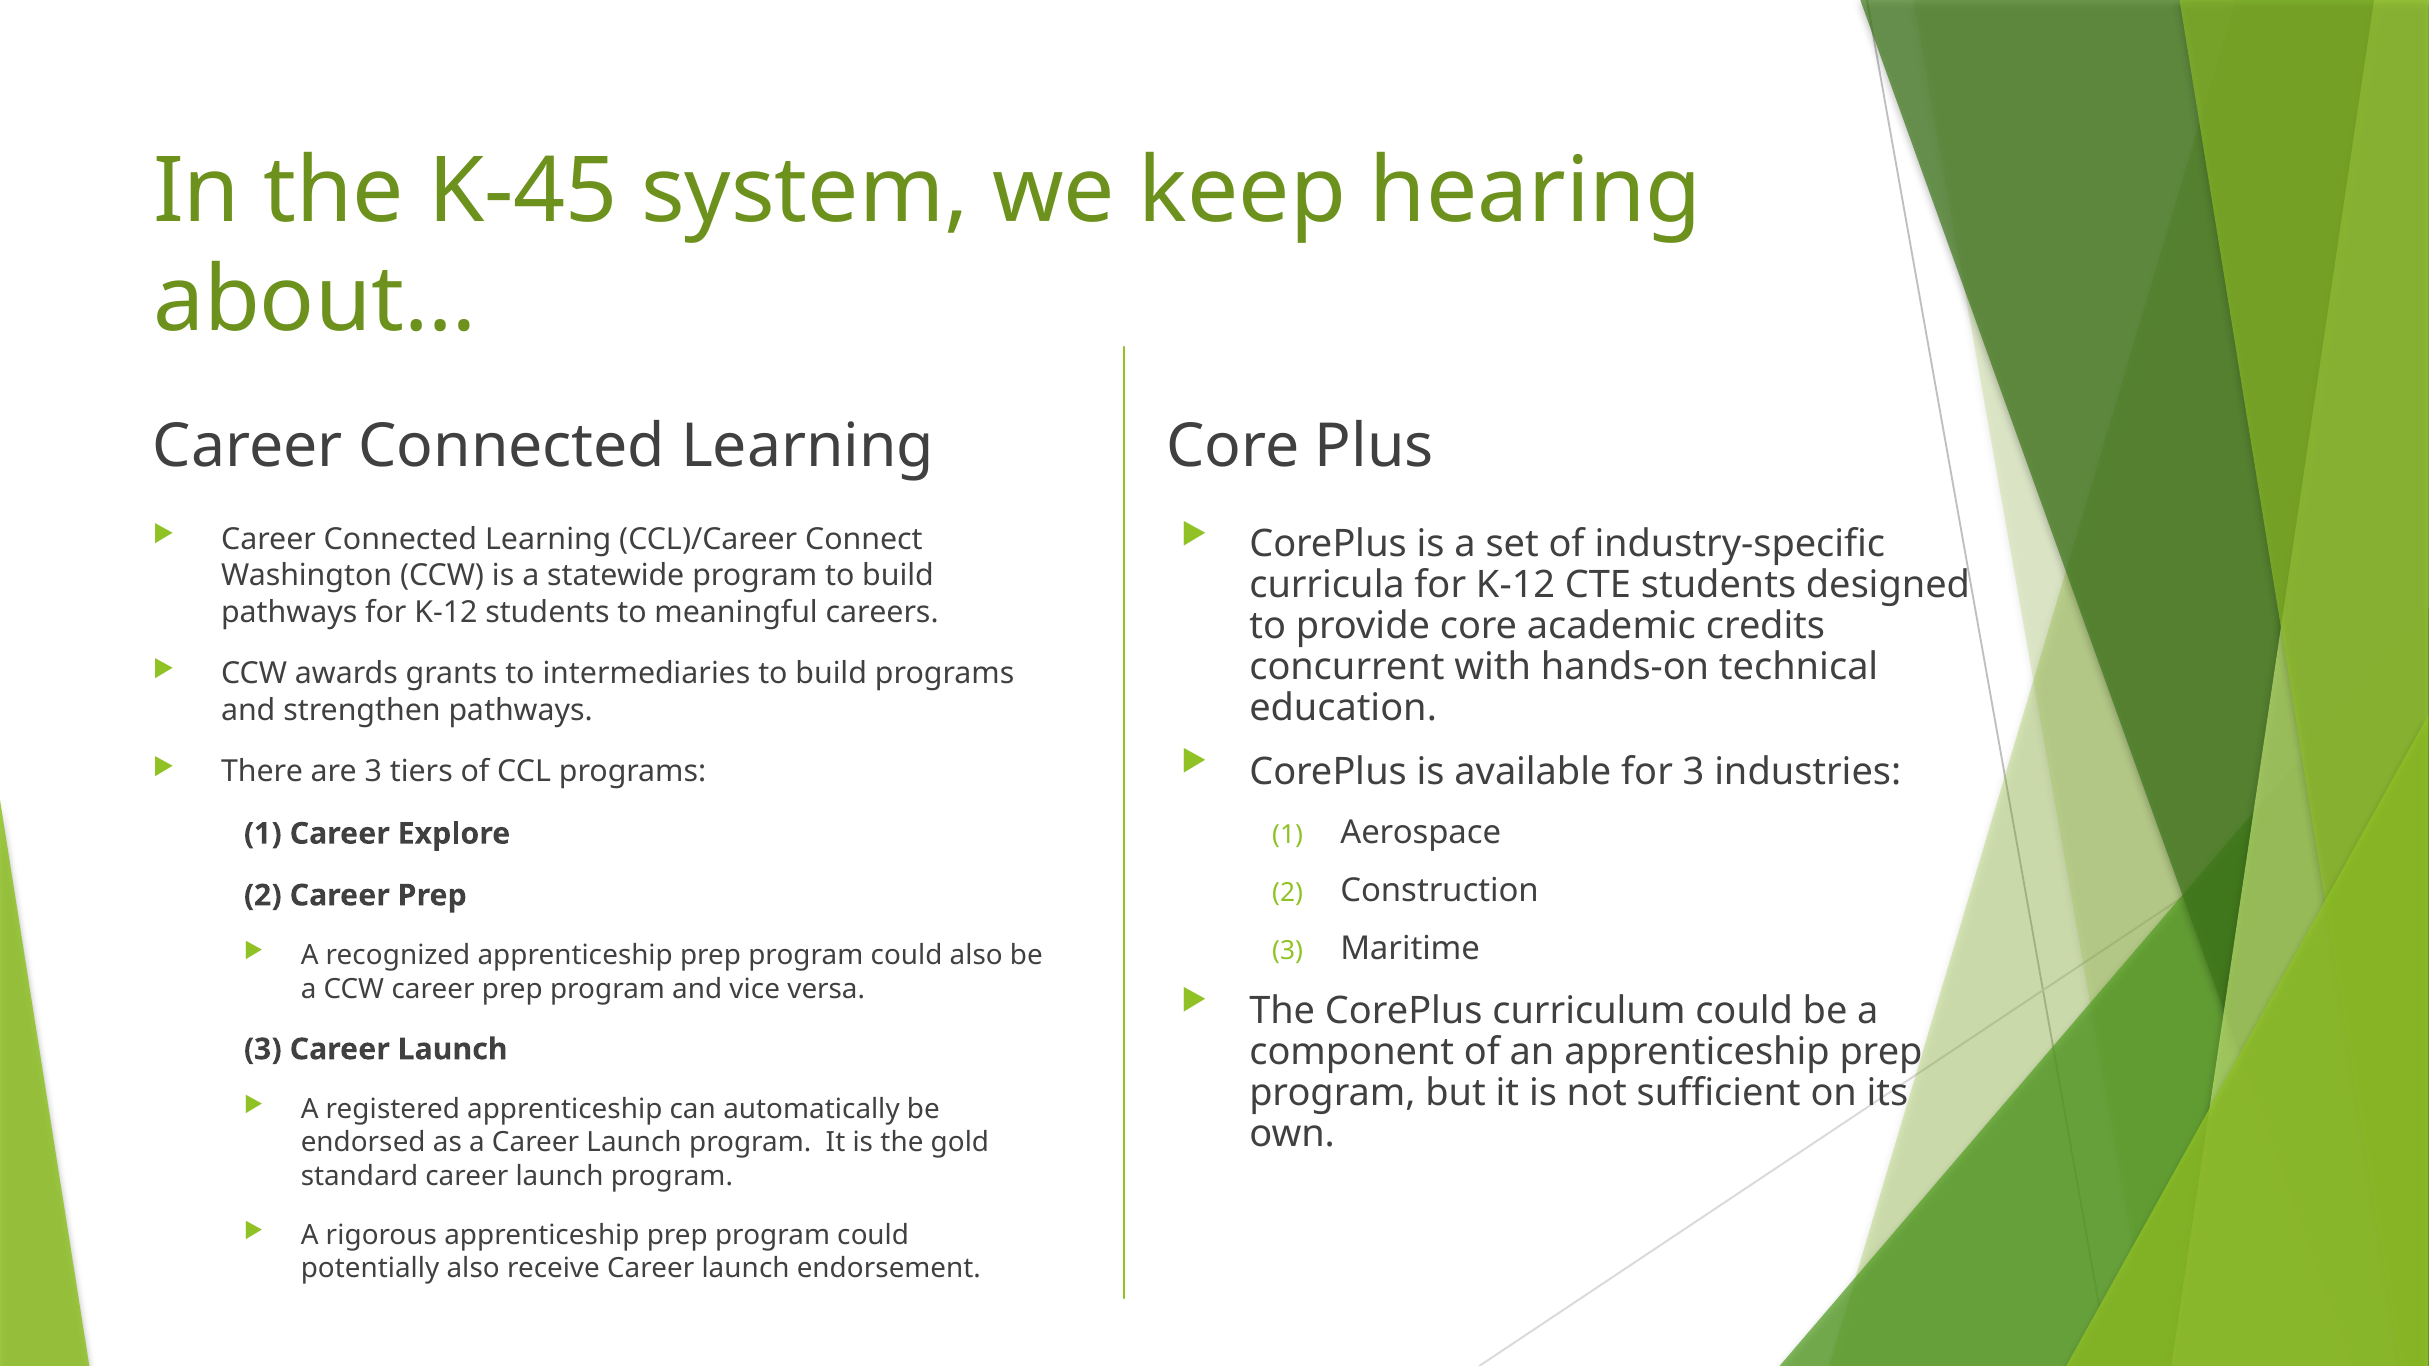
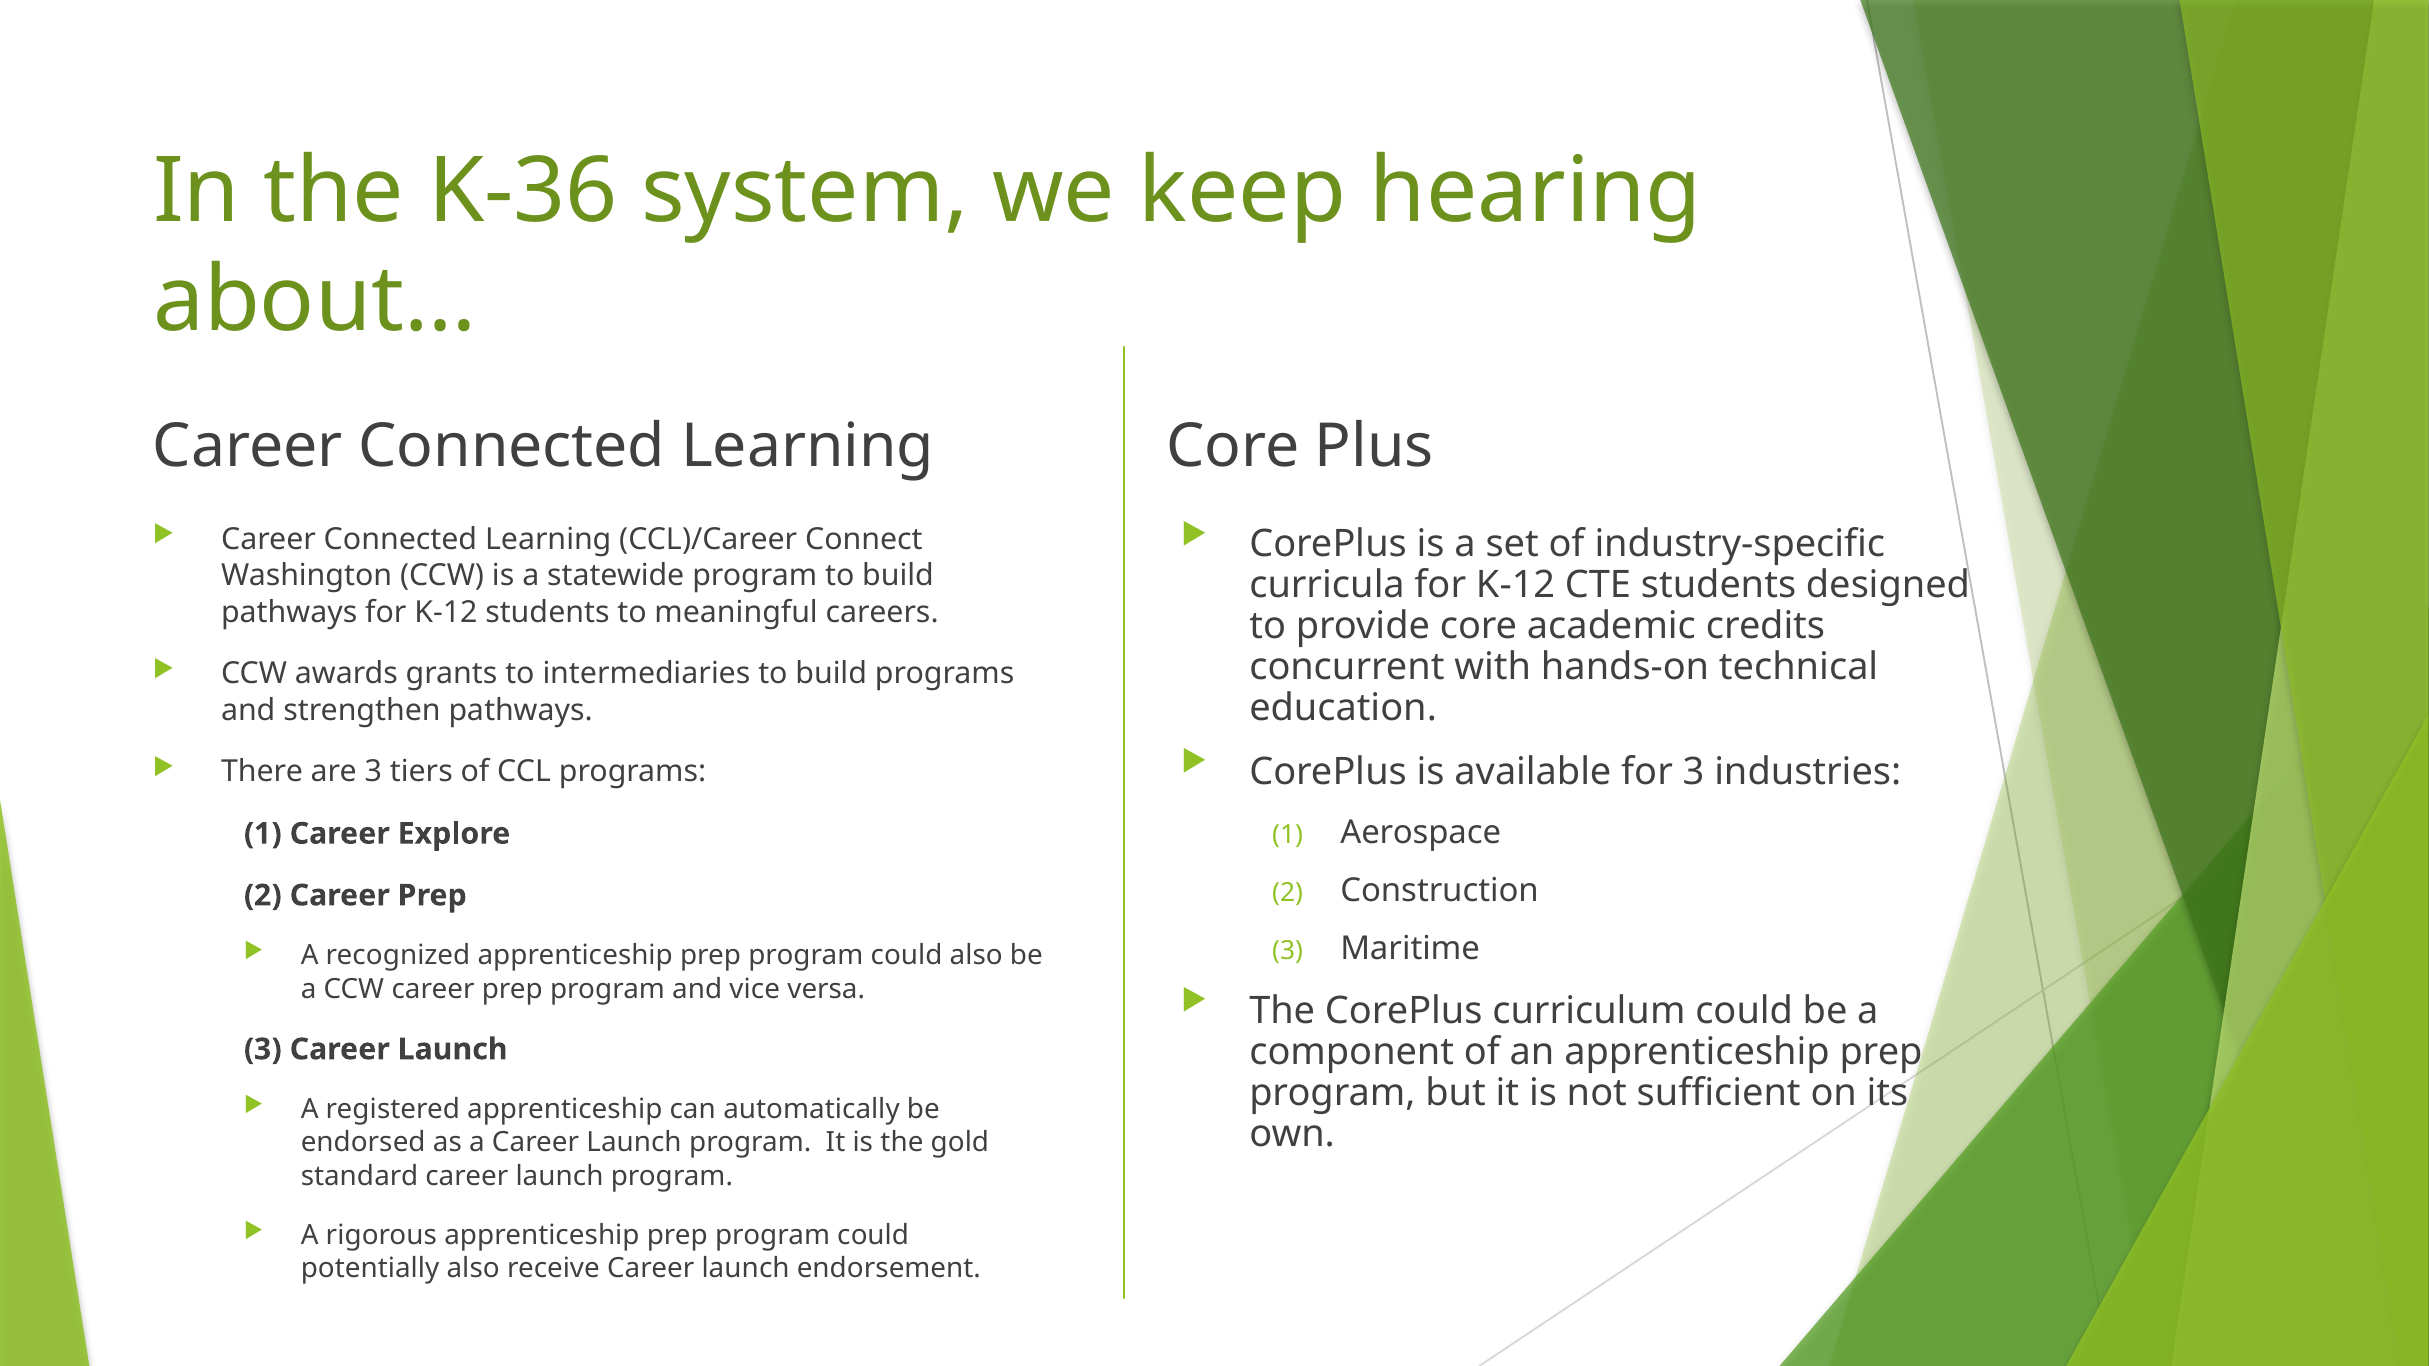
K-45: K-45 -> K-36 (523, 192)
